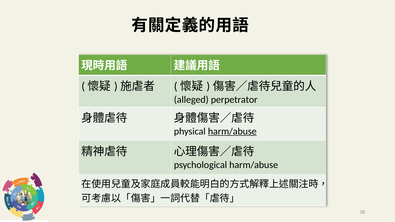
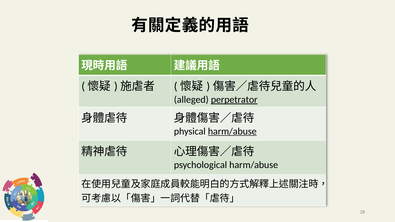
perpetrator underline: none -> present (234, 100)
